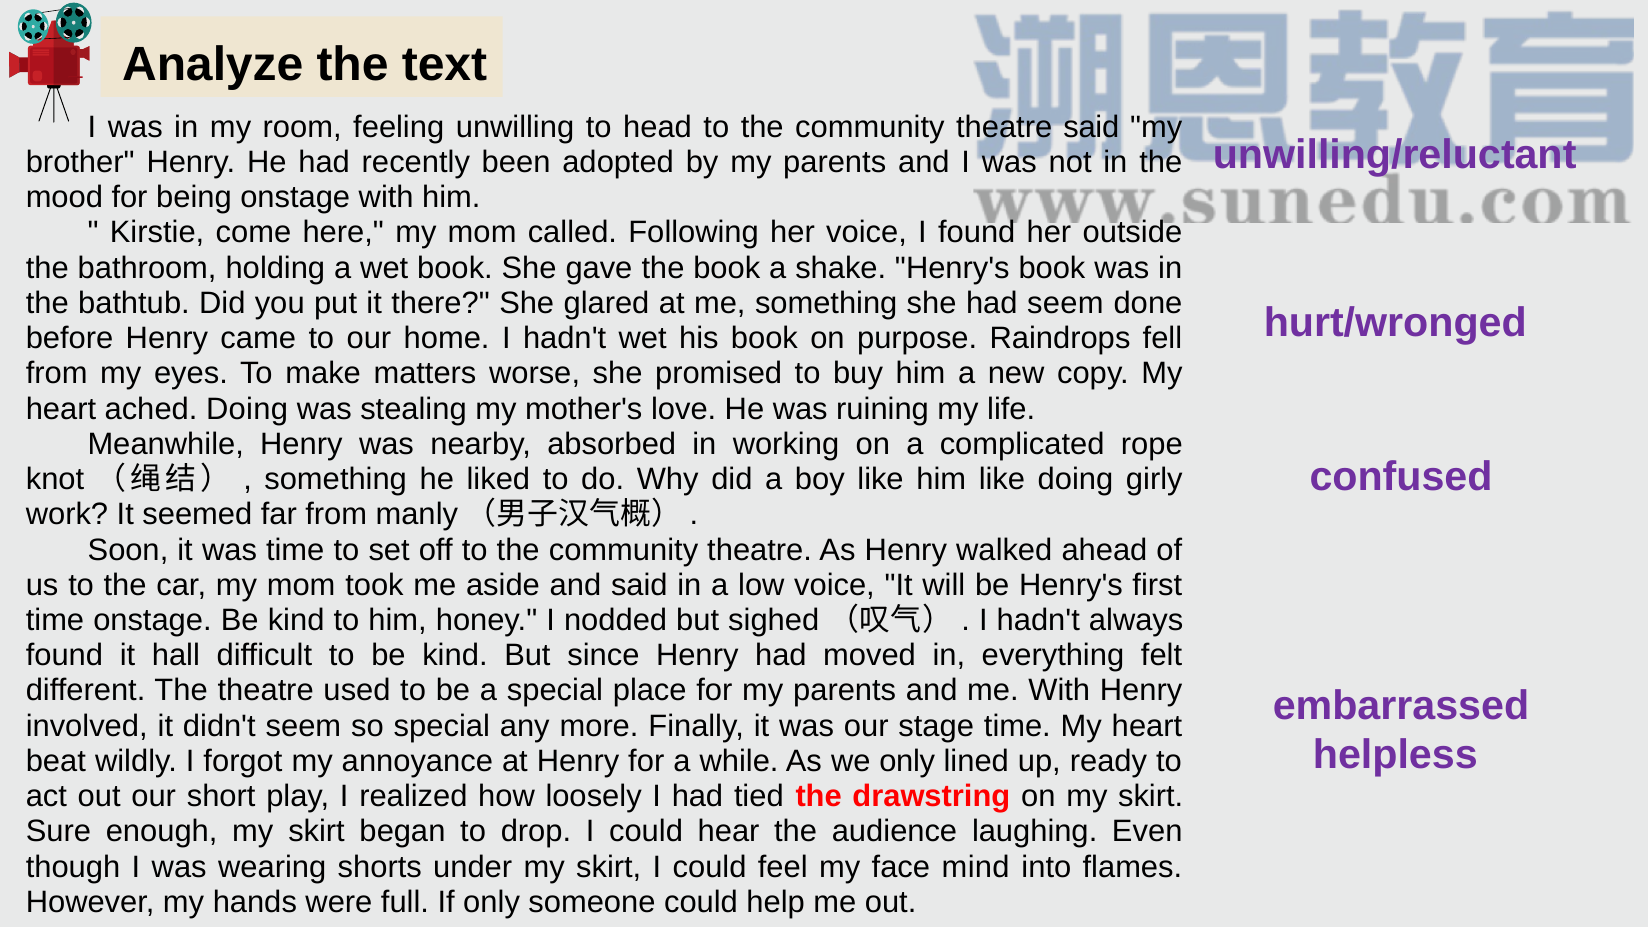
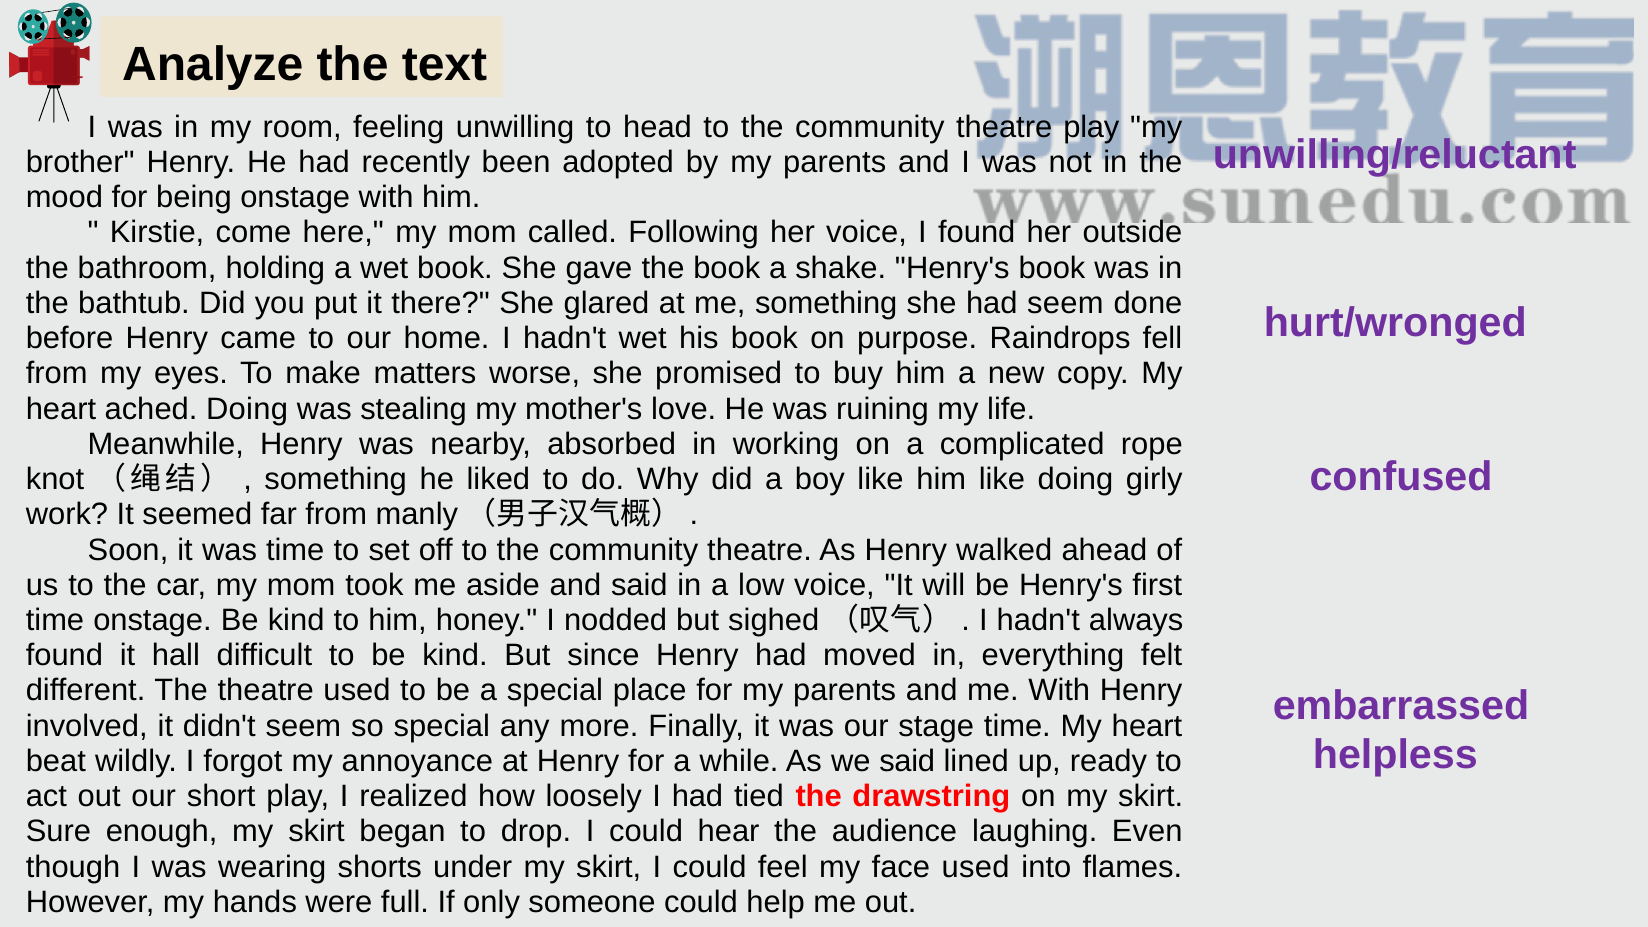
theatre said: said -> play (1091, 127)
we only: only -> said (907, 761)
face mind: mind -> used (976, 867)
